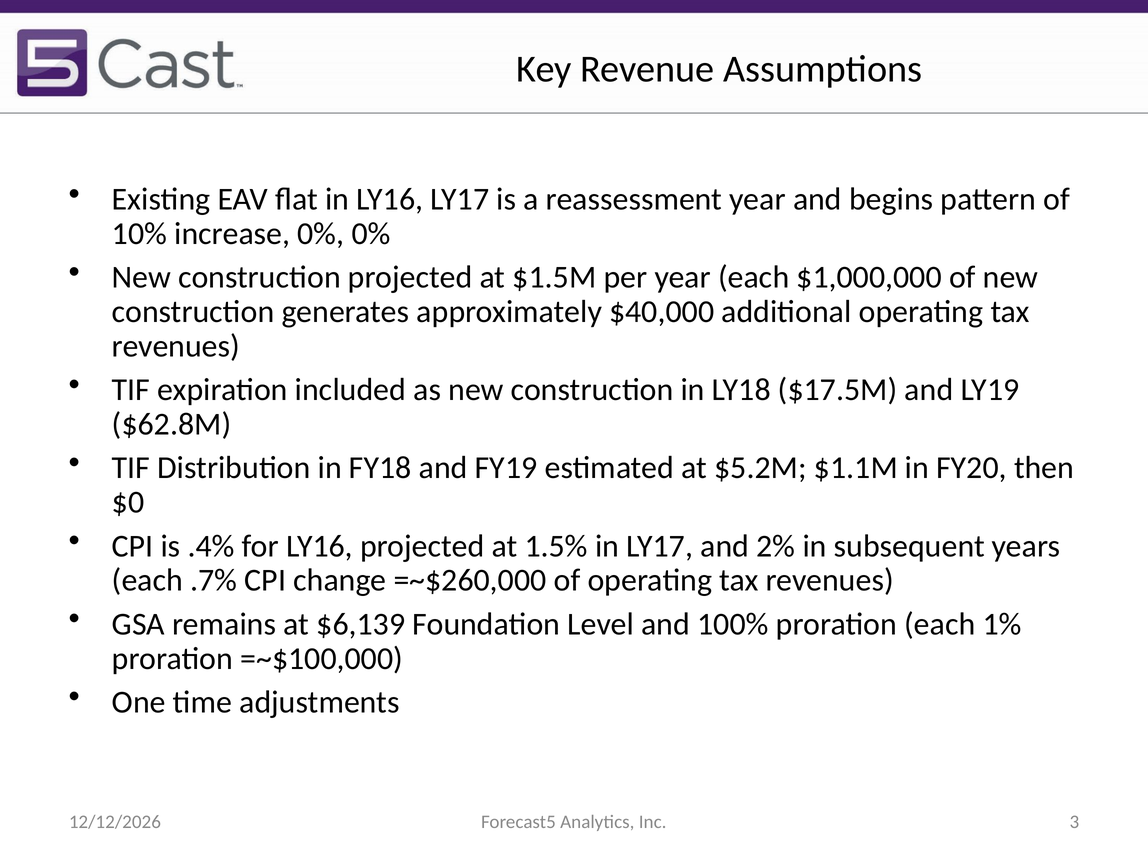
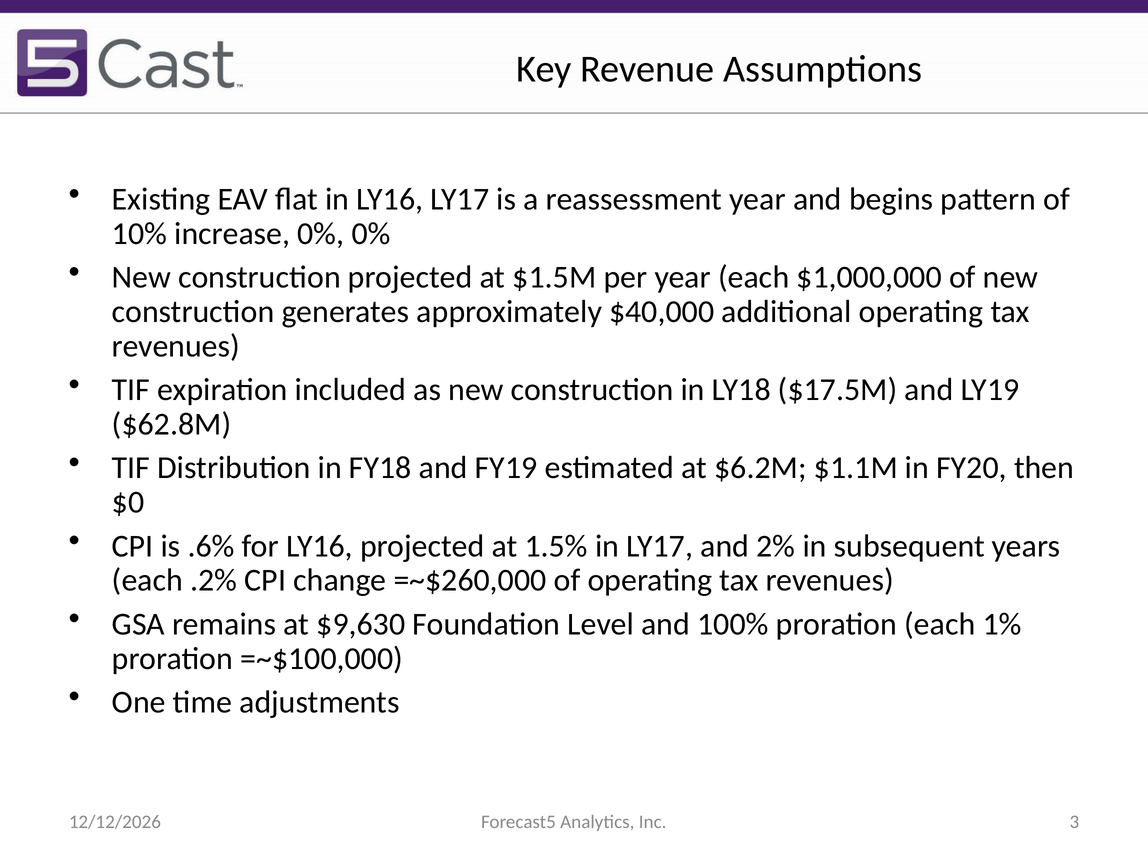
$5.2M: $5.2M -> $6.2M (760, 468)
.4%: .4% -> .6% (211, 546)
.7%: .7% -> .2% (214, 580)
$6,139: $6,139 -> $9,630 (361, 624)
